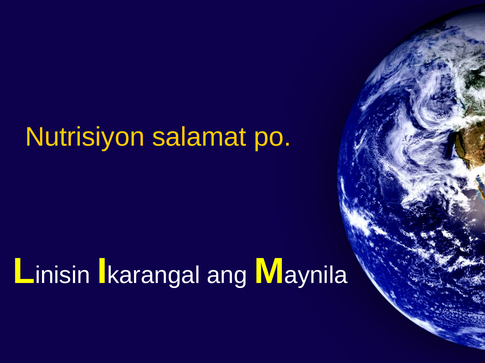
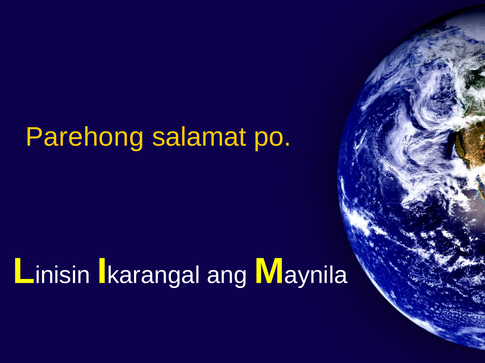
Nutrisiyon: Nutrisiyon -> Parehong (85, 137)
